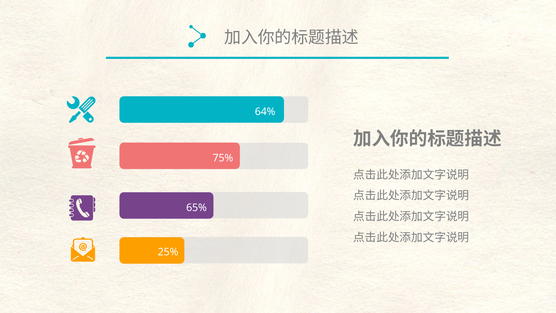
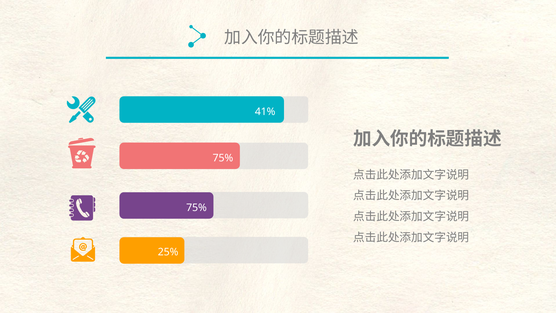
64%: 64% -> 41% (265, 112)
65%: 65% -> 75% (196, 208)
